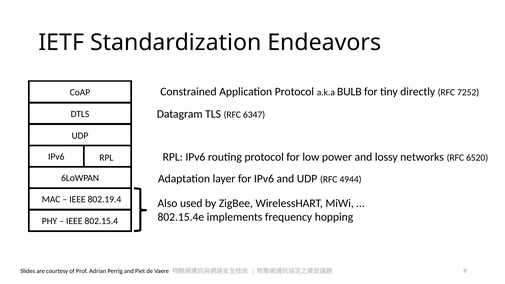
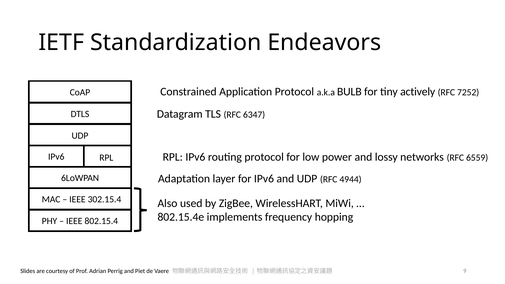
directly: directly -> actively (418, 92)
6520: 6520 -> 6559 (477, 158)
802.19.4: 802.19.4 -> 302.15.4 (104, 199)
